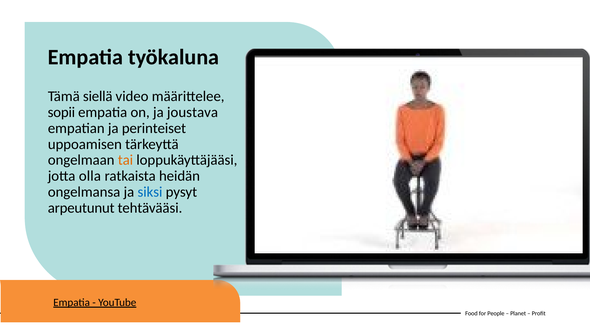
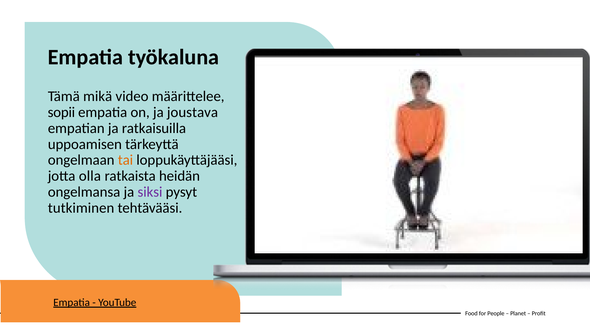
siellä: siellä -> mikä (98, 96)
perinteiset: perinteiset -> ratkaisuilla (154, 128)
siksi colour: blue -> purple (150, 192)
arpeutunut: arpeutunut -> tutkiminen (81, 208)
